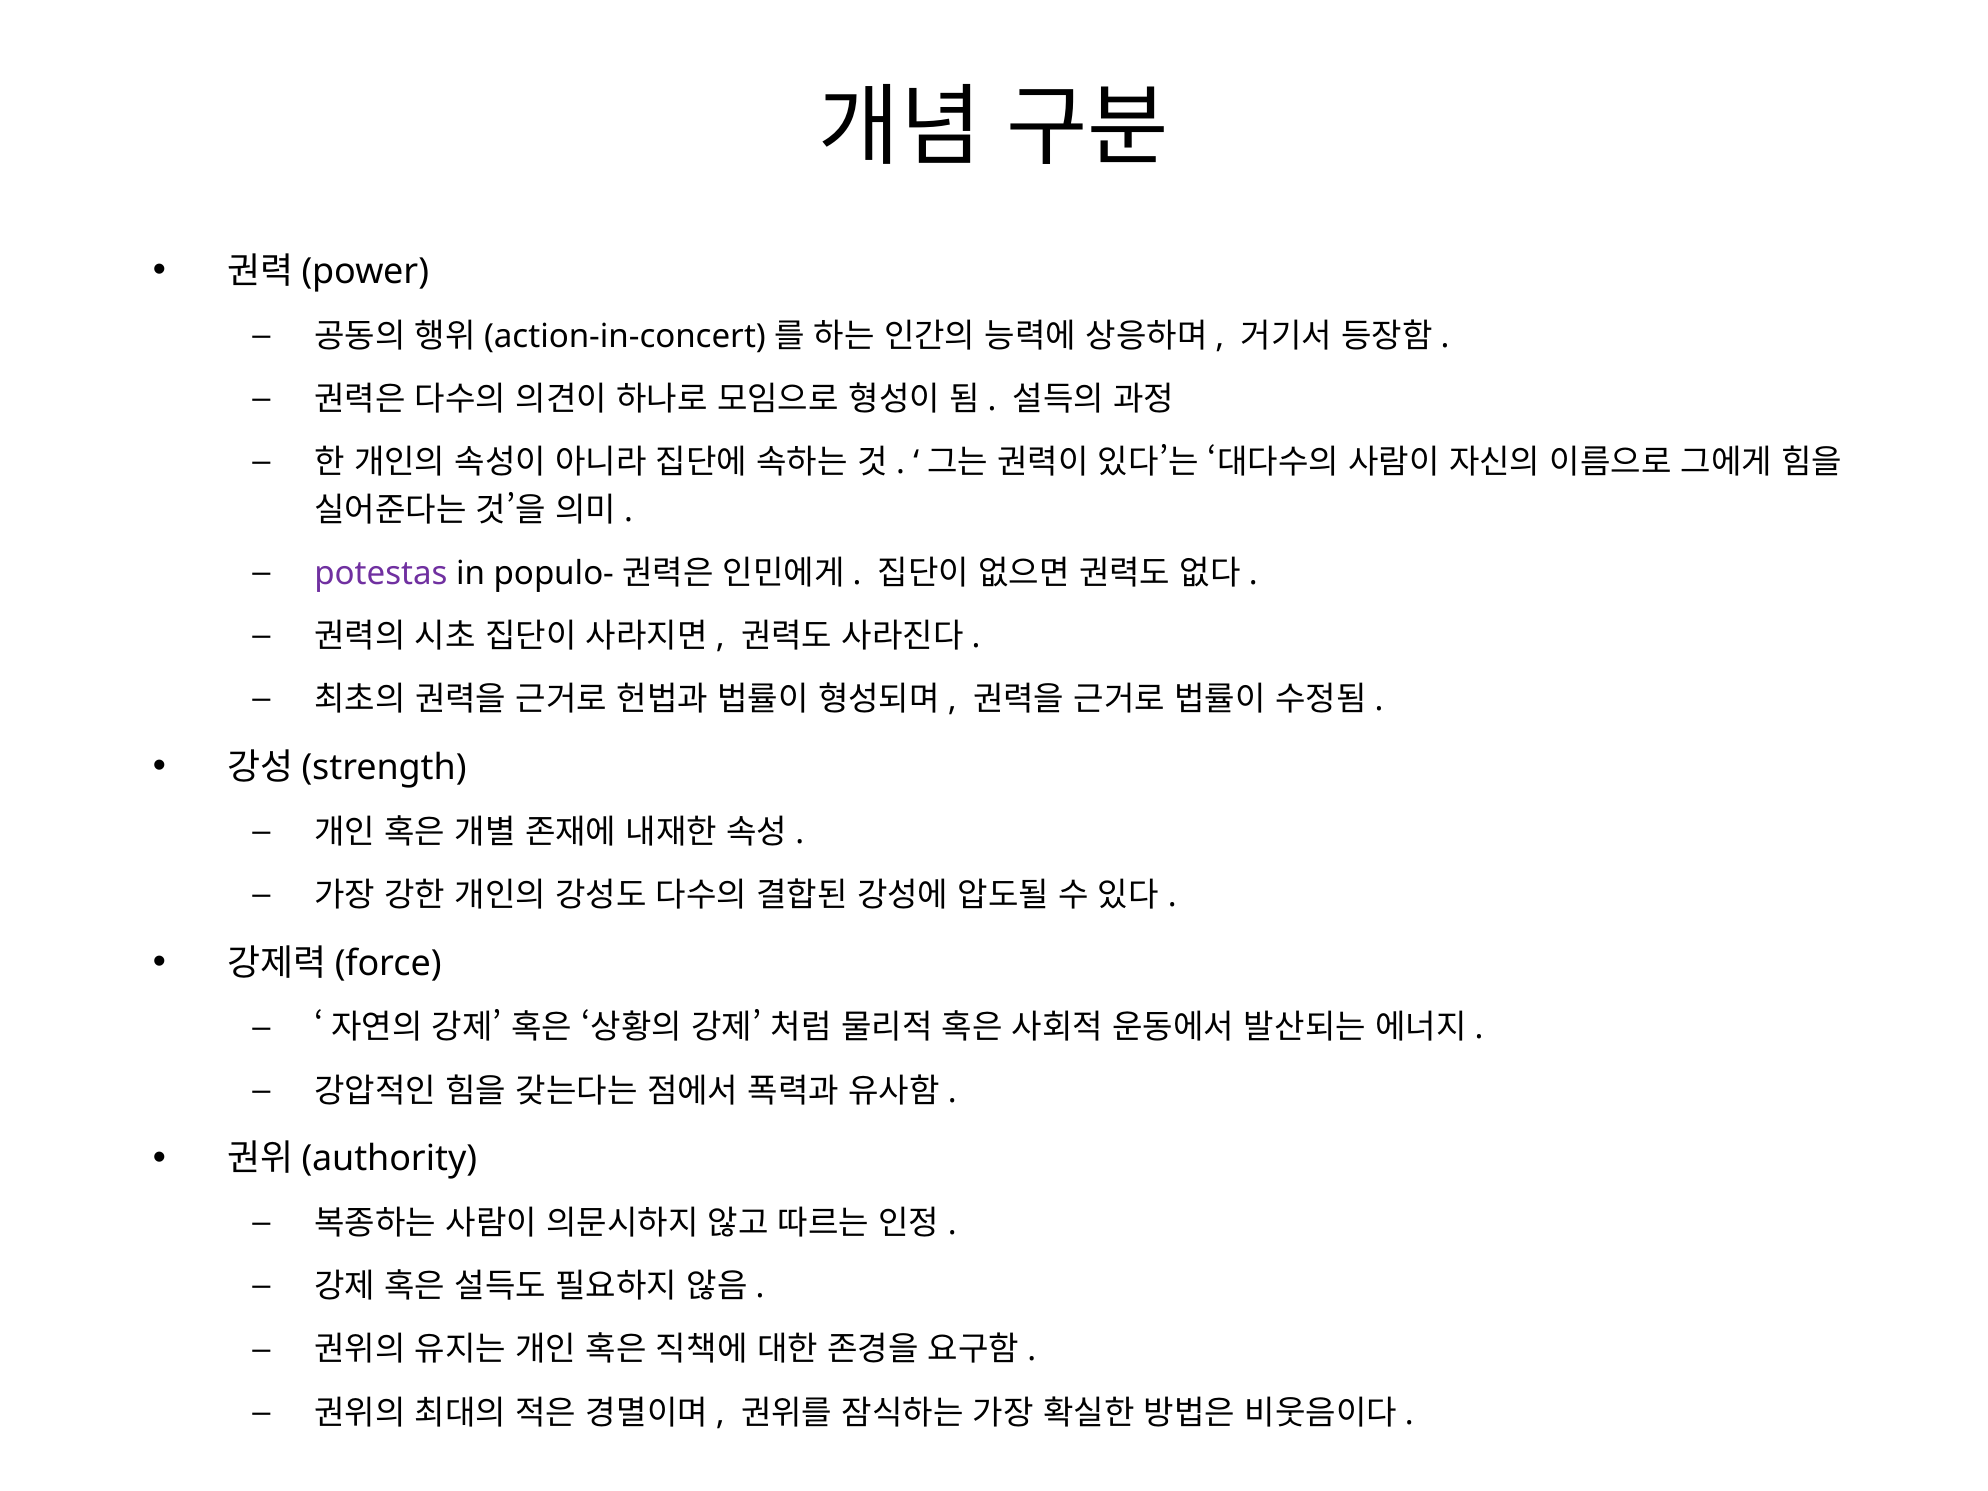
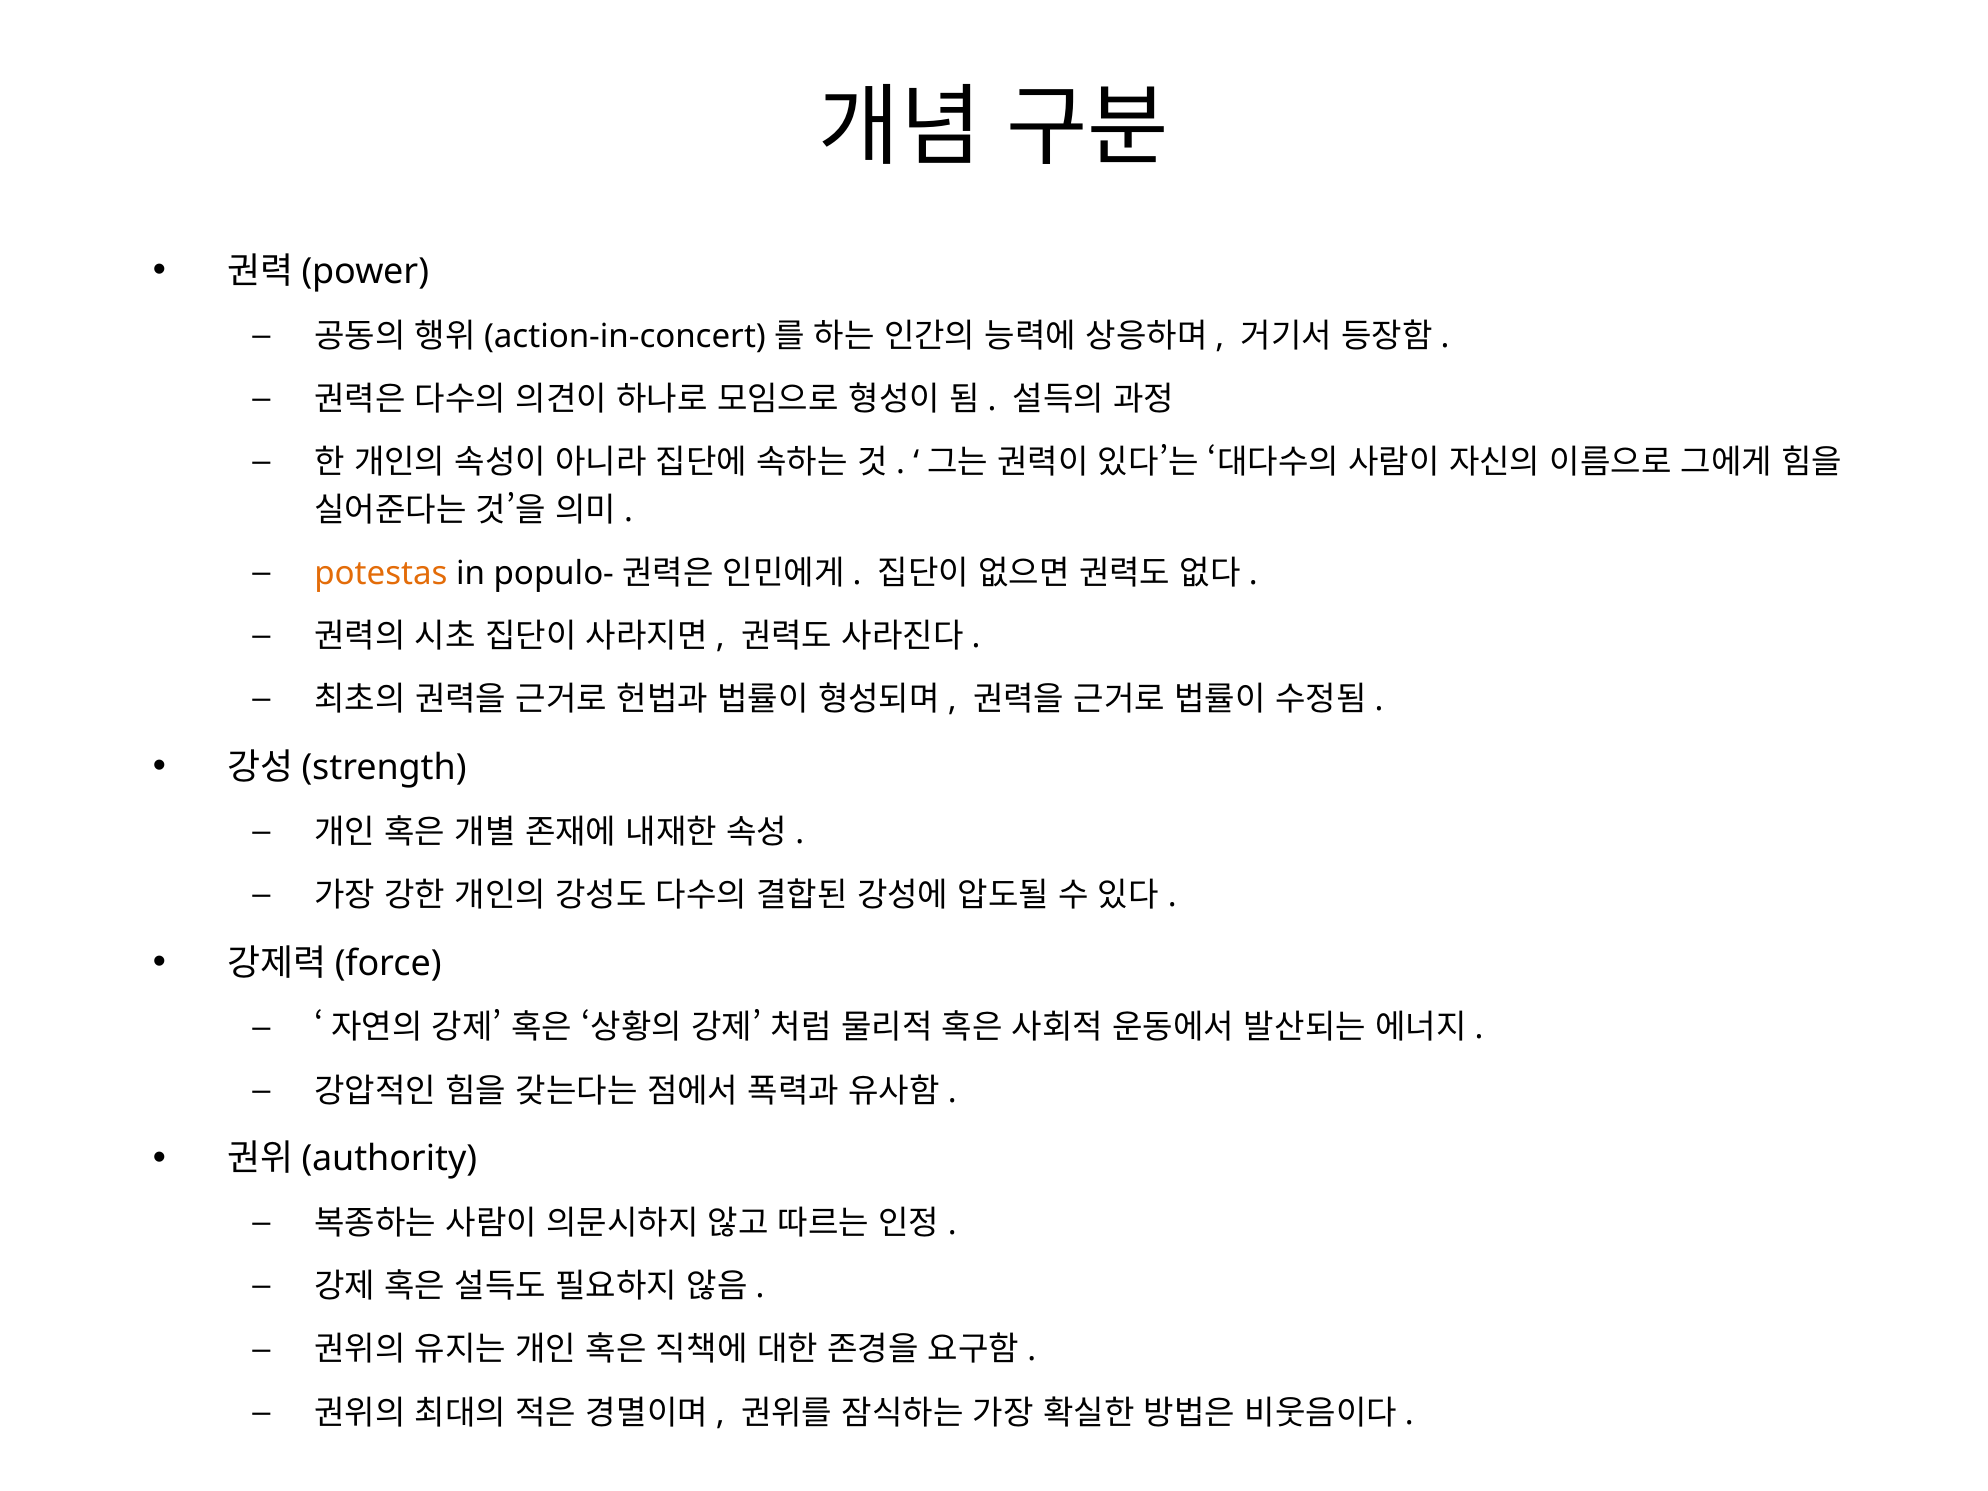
potestas colour: purple -> orange (381, 573)
